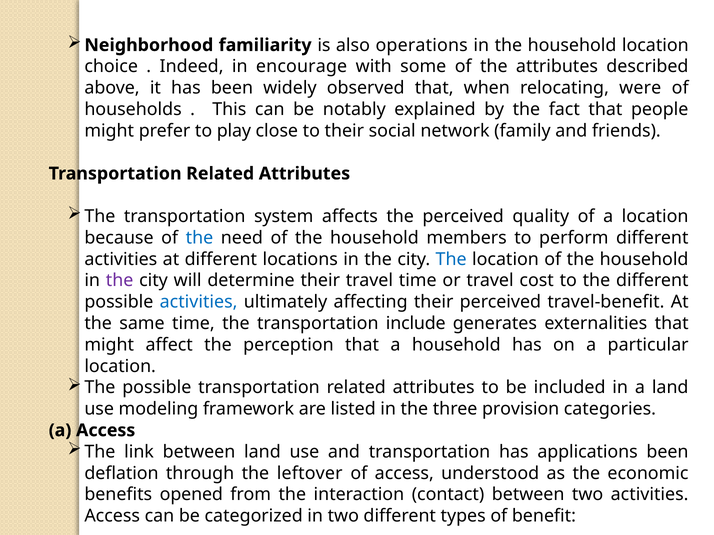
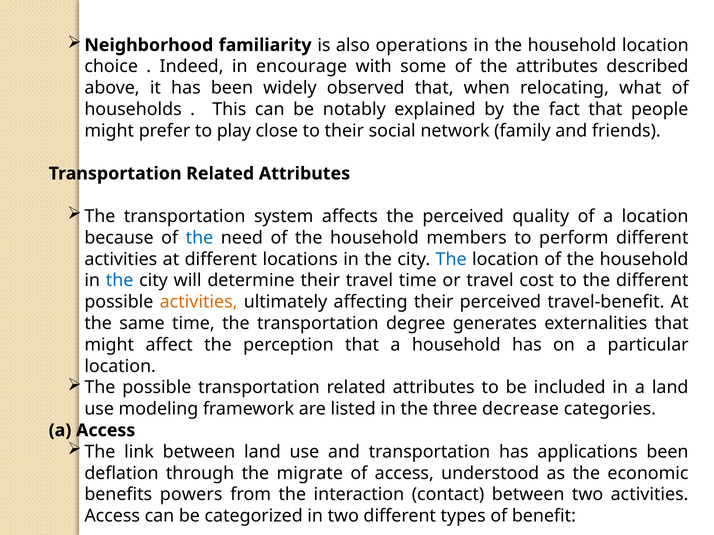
were: were -> what (640, 88)
the colour: purple -> blue (120, 281)
activities colour: blue -> orange (199, 302)
include: include -> degree (416, 324)
provision: provision -> decrease (521, 409)
leftover: leftover -> migrate (310, 474)
opened: opened -> powers (191, 495)
